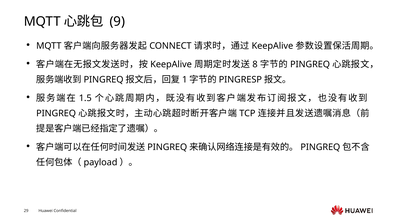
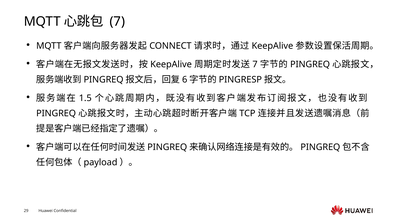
9: 9 -> 7 (117, 22)
8: 8 -> 7 (255, 64)
1: 1 -> 6 (185, 79)
